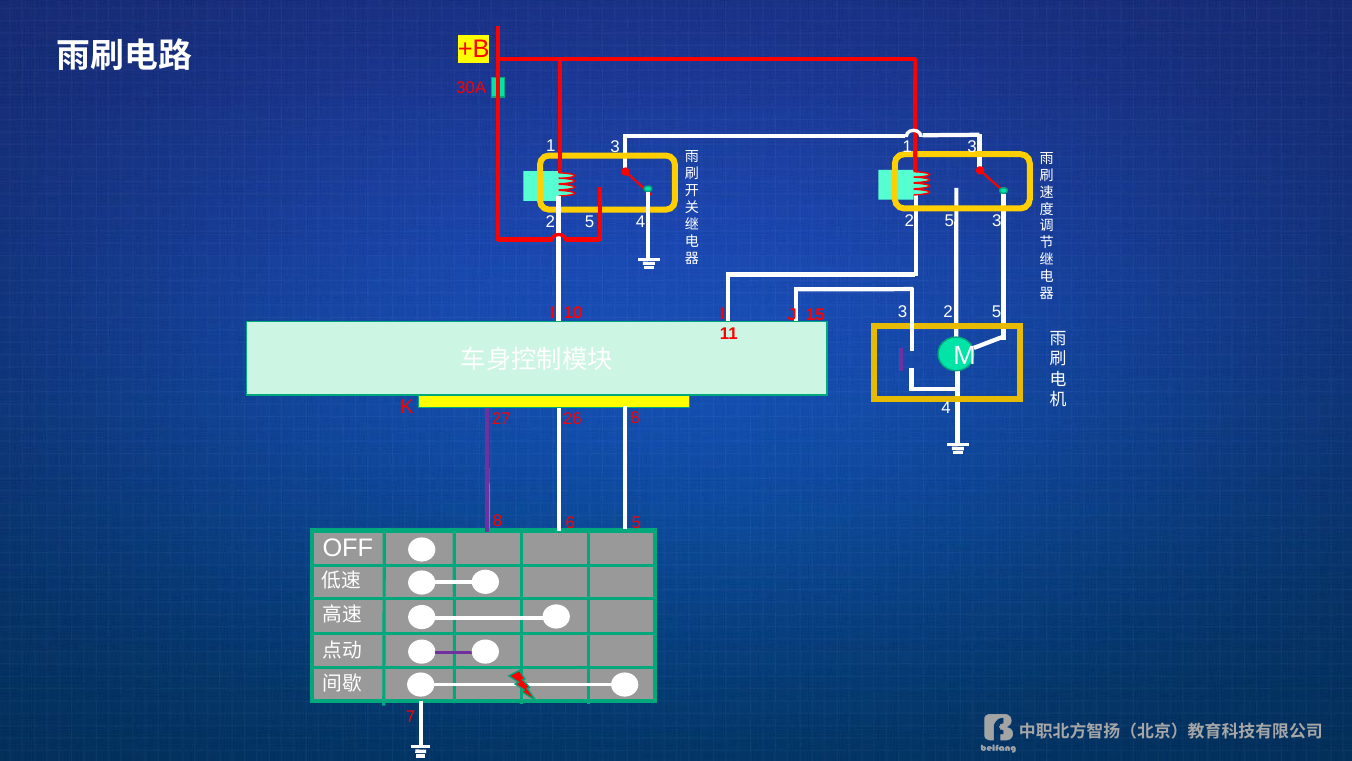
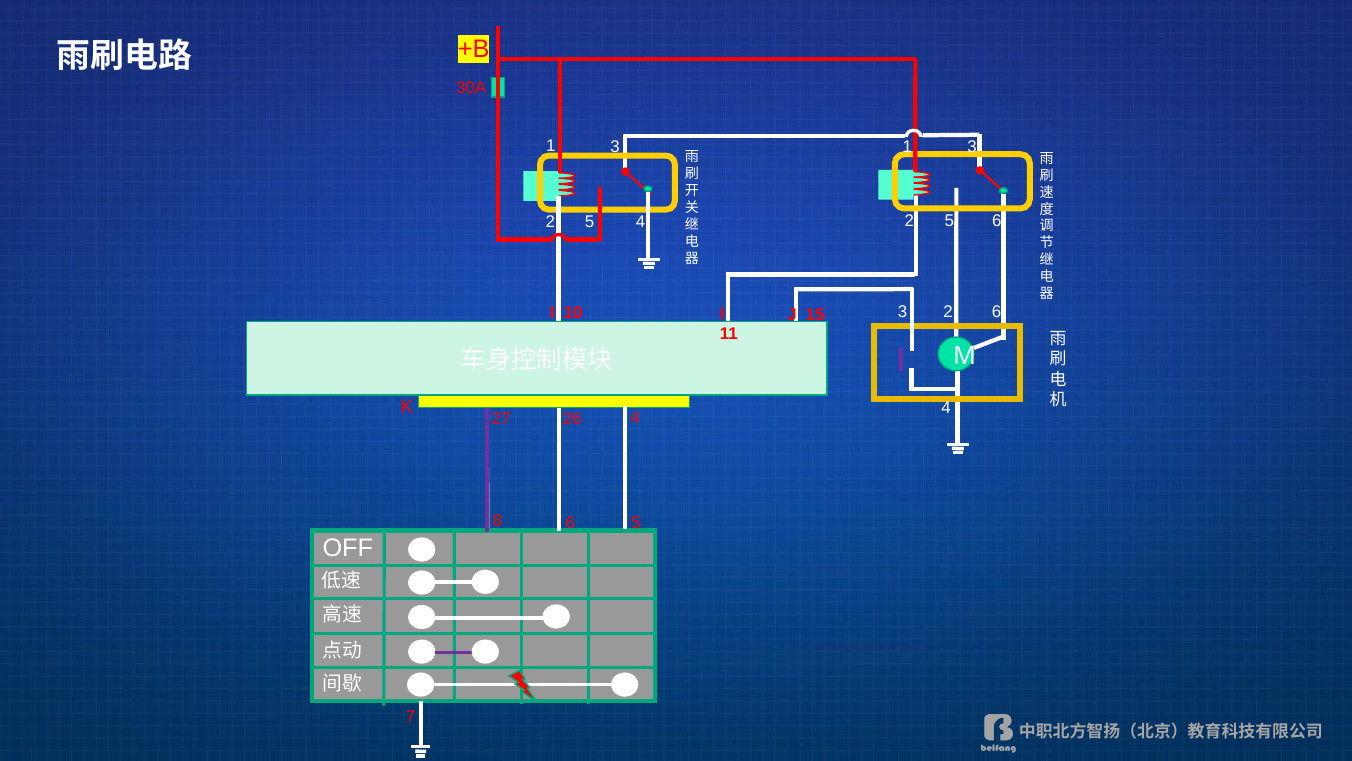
3: 3 -> 6 (997, 221)
3 2 5: 5 -> 6 (997, 312)
26 8: 8 -> 4 (635, 418)
